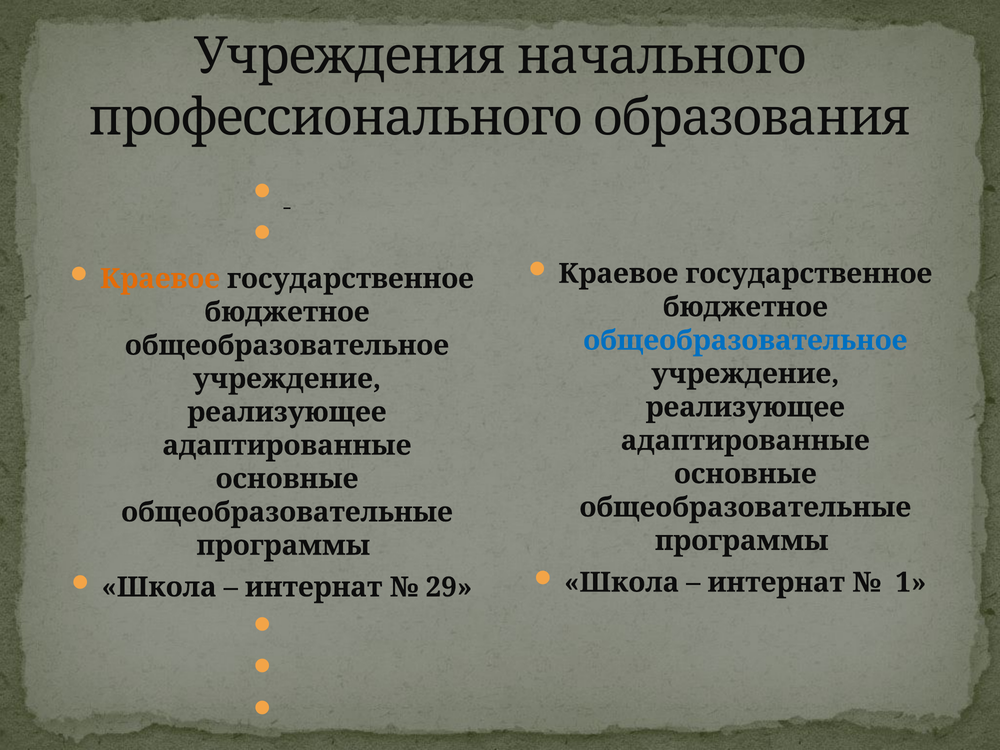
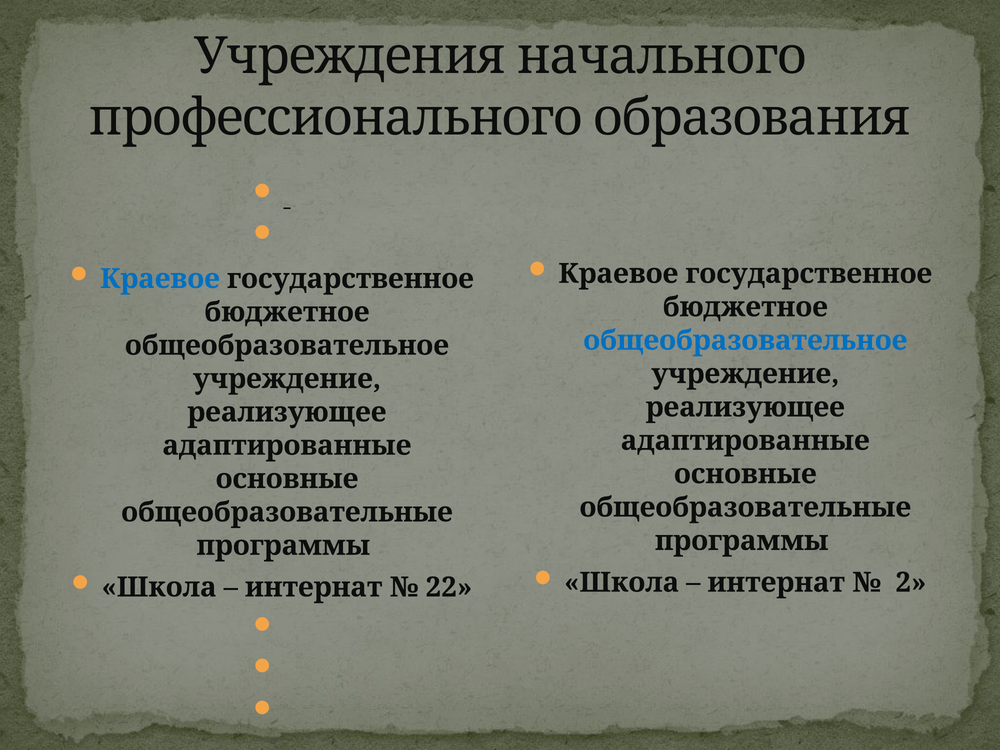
Краевое colour: orange -> blue (160, 279)
1: 1 -> 2 (911, 583)
29: 29 -> 22 (449, 587)
